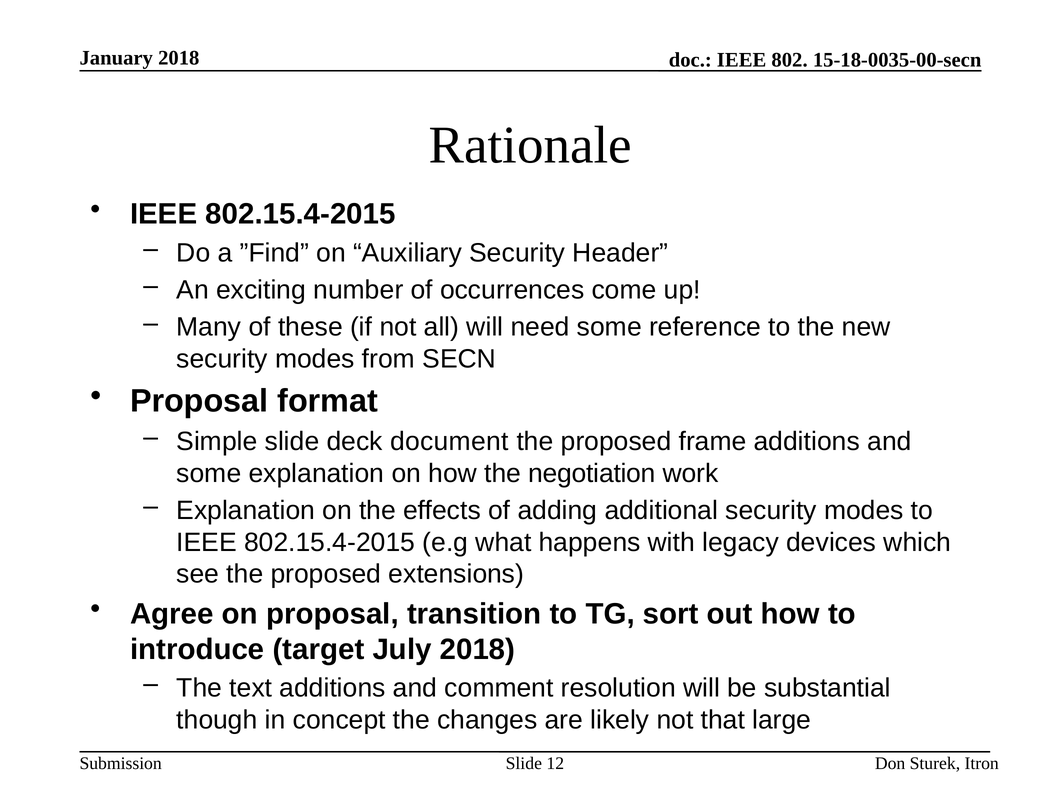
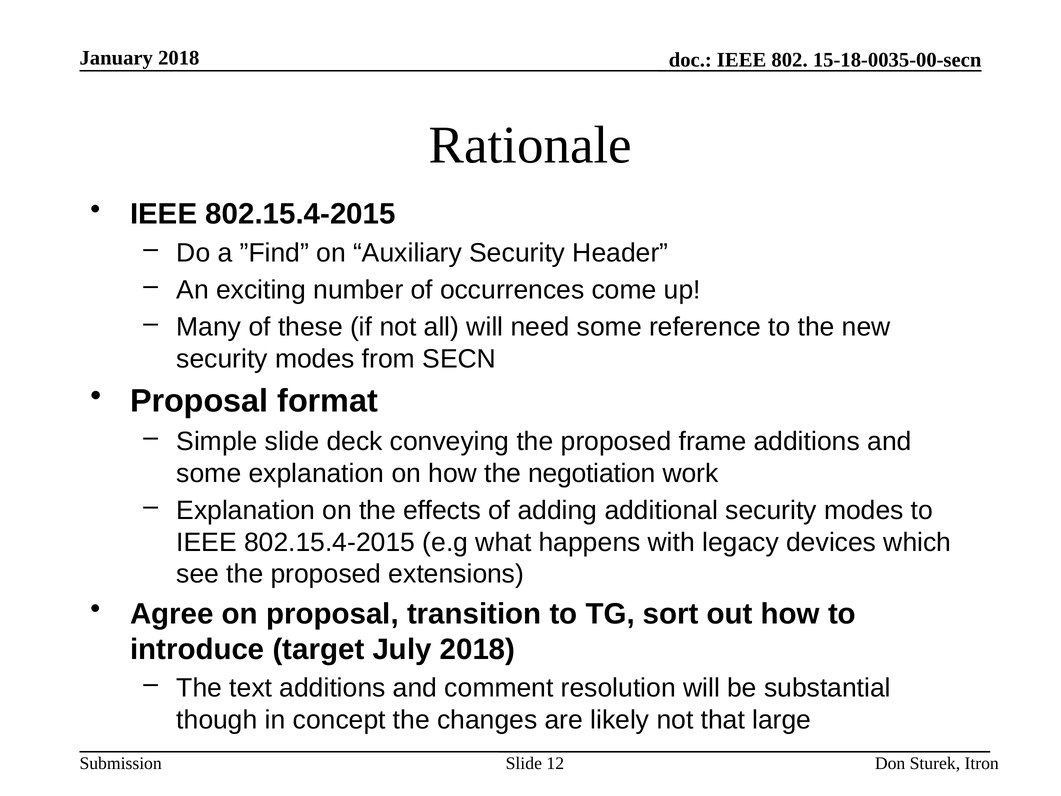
document: document -> conveying (450, 441)
